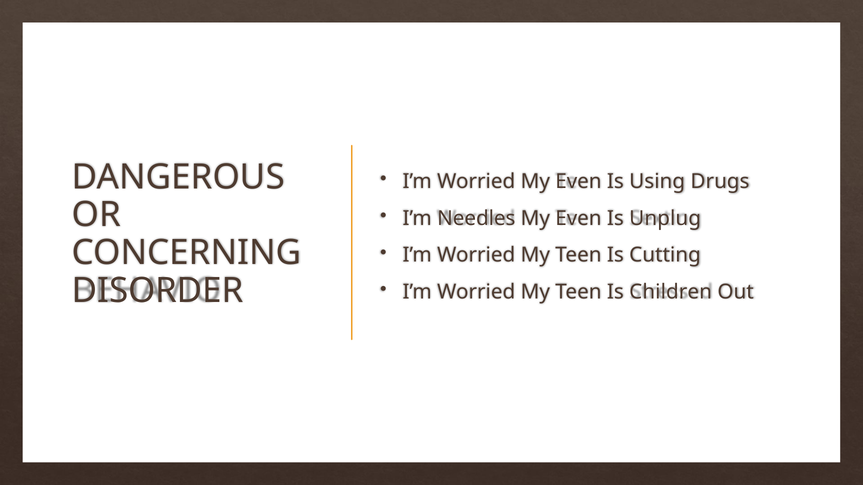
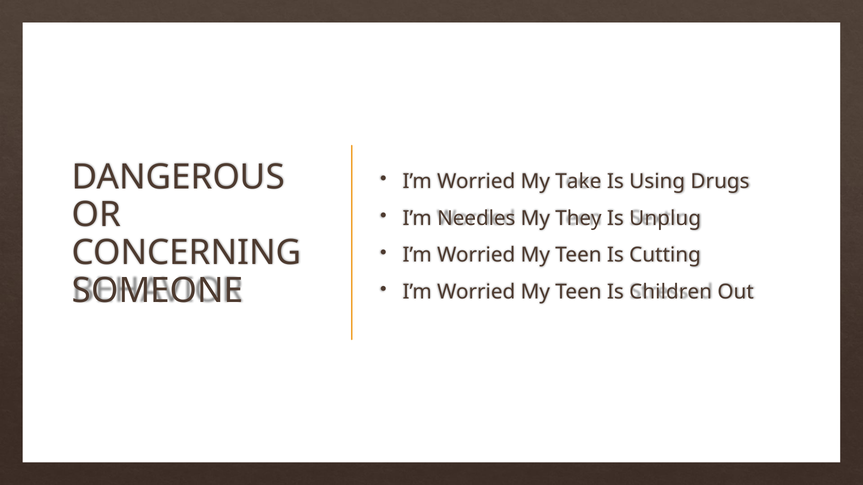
Worried My Even: Even -> Take (578, 182)
Even: Even -> They (578, 218)
DISORDER: DISORDER -> SOMEONE (158, 291)
